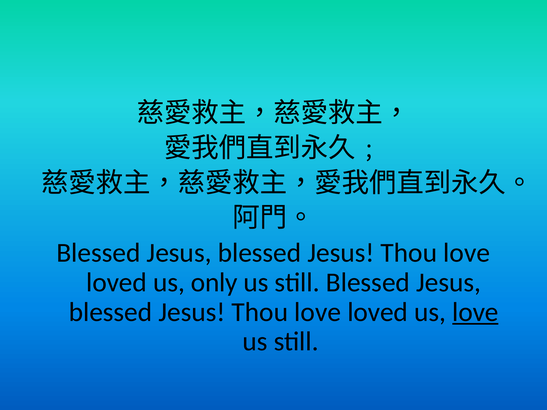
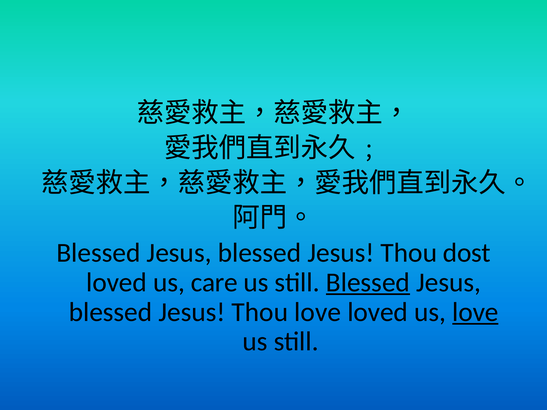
love: love -> dost (467, 253)
only: only -> care (214, 283)
Blessed underline: none -> present (368, 283)
